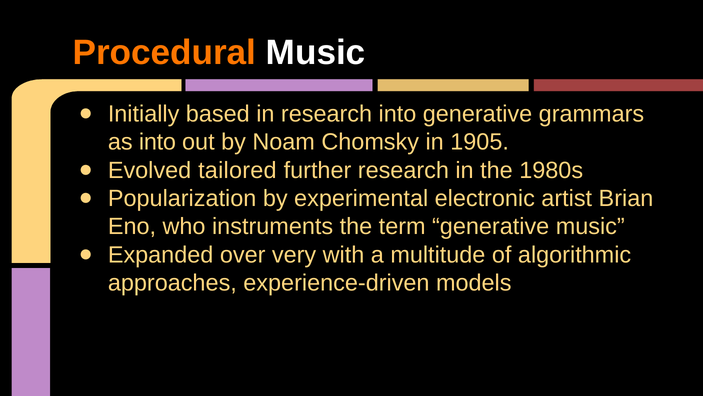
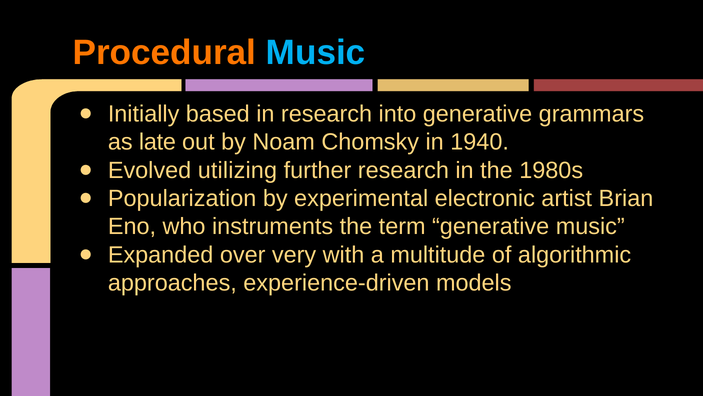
Music colour: white -> light blue (316, 53)
as into: into -> late (157, 142)
1905: 1905 -> 1940 (480, 142)
tailored: tailored -> utilizing (237, 170)
